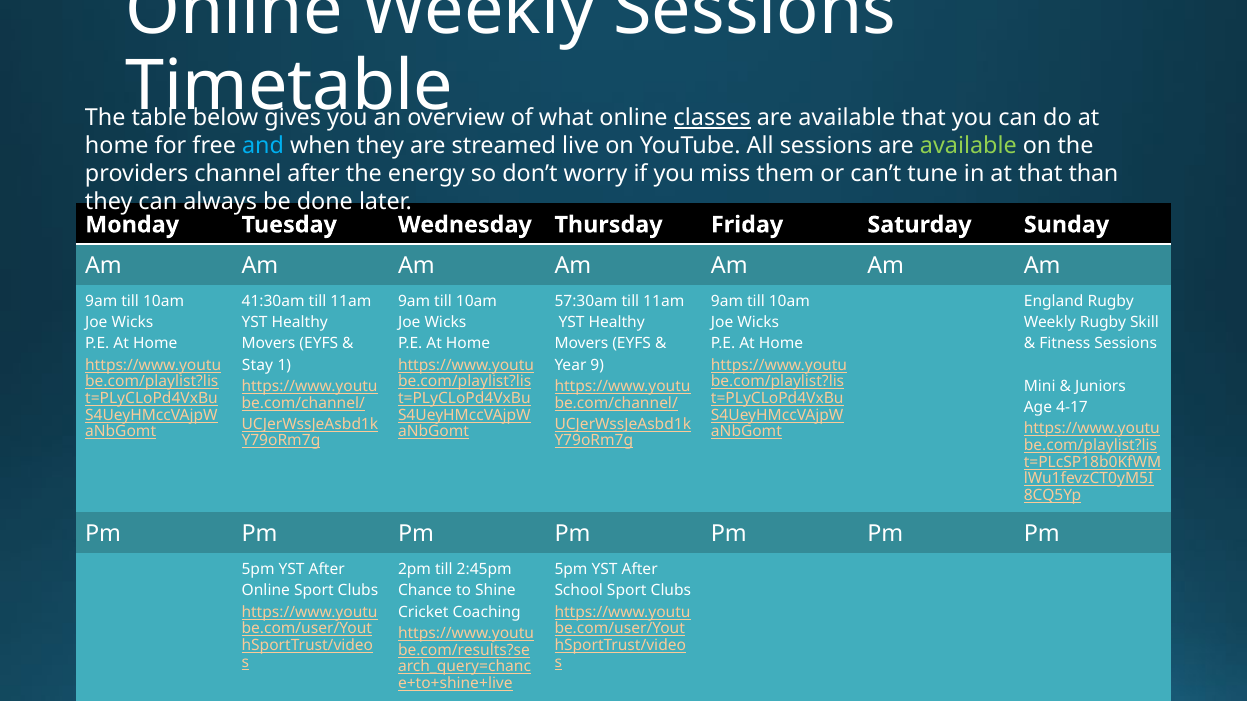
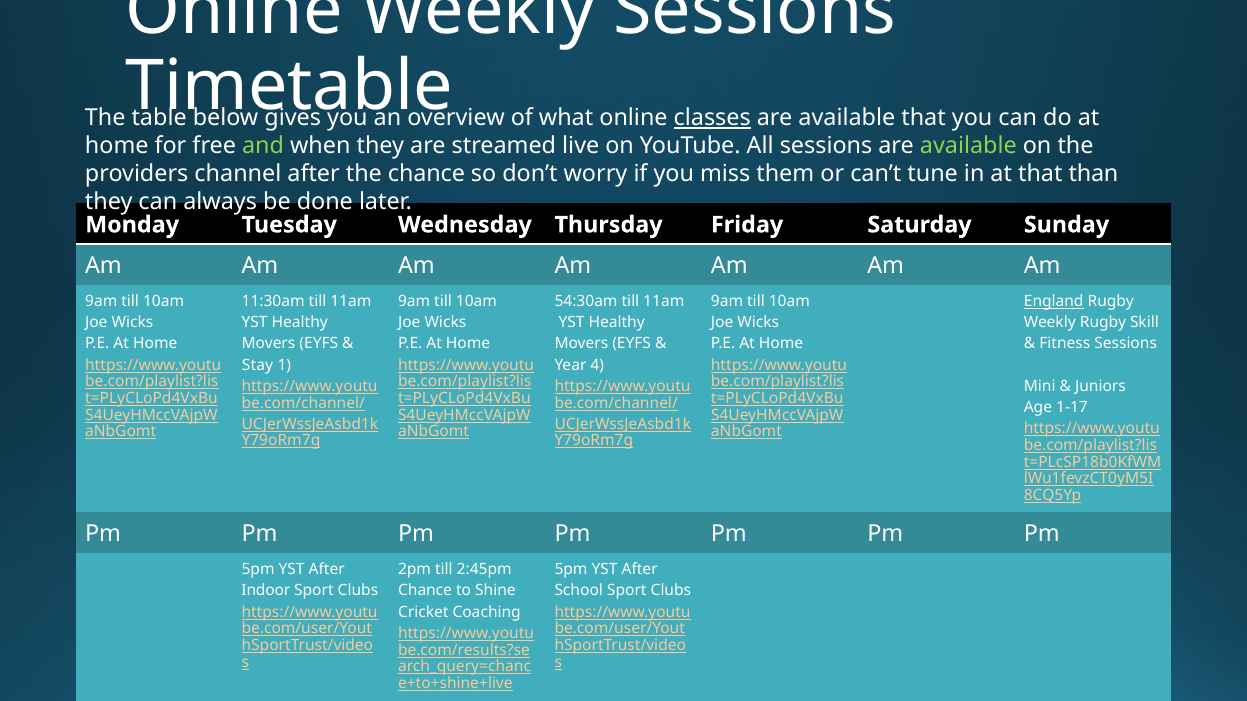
and colour: light blue -> light green (263, 146)
the energy: energy -> chance (426, 174)
41:30am: 41:30am -> 11:30am (273, 302)
57:30am: 57:30am -> 54:30am (586, 302)
England underline: none -> present (1054, 302)
9: 9 -> 4 (597, 365)
4-17: 4-17 -> 1-17 (1072, 408)
Online: Online -> Indoor (266, 591)
